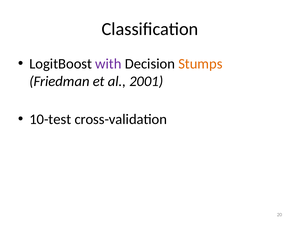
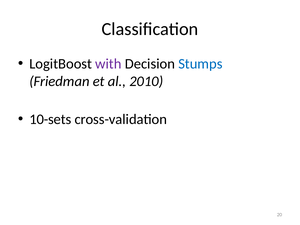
Stumps colour: orange -> blue (200, 64)
2001: 2001 -> 2010 (146, 81)
10-test: 10-test -> 10-sets (50, 119)
